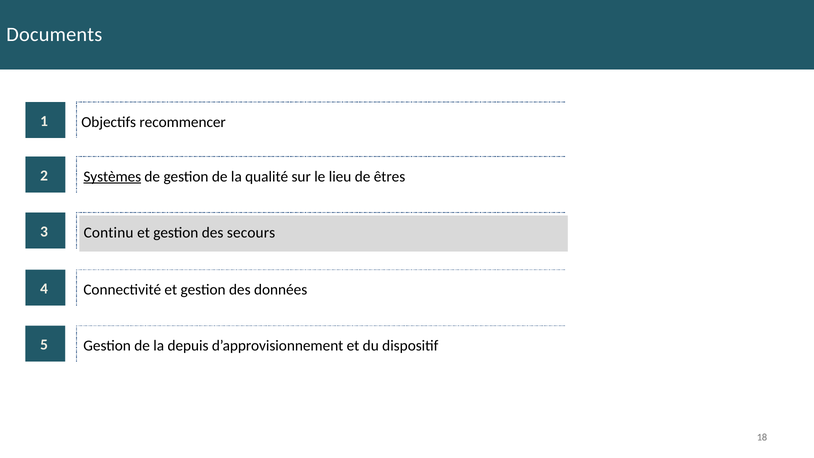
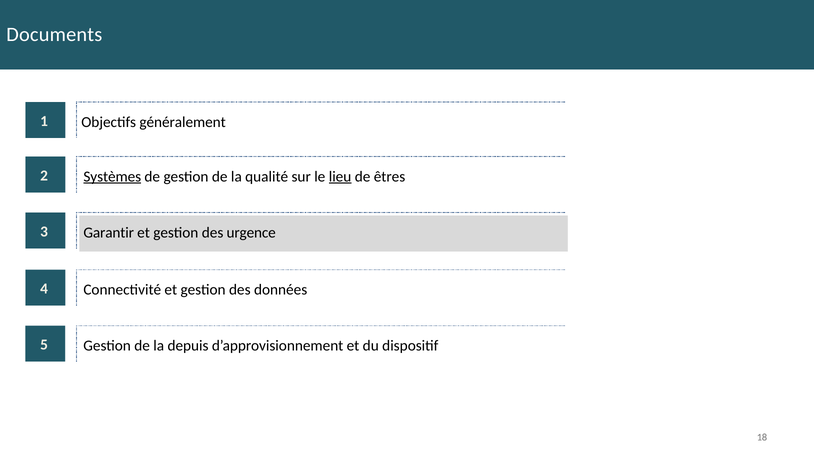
recommencer: recommencer -> généralement (183, 122)
lieu underline: none -> present (340, 177)
Continu: Continu -> Garantir (109, 233)
secours: secours -> urgence (251, 233)
